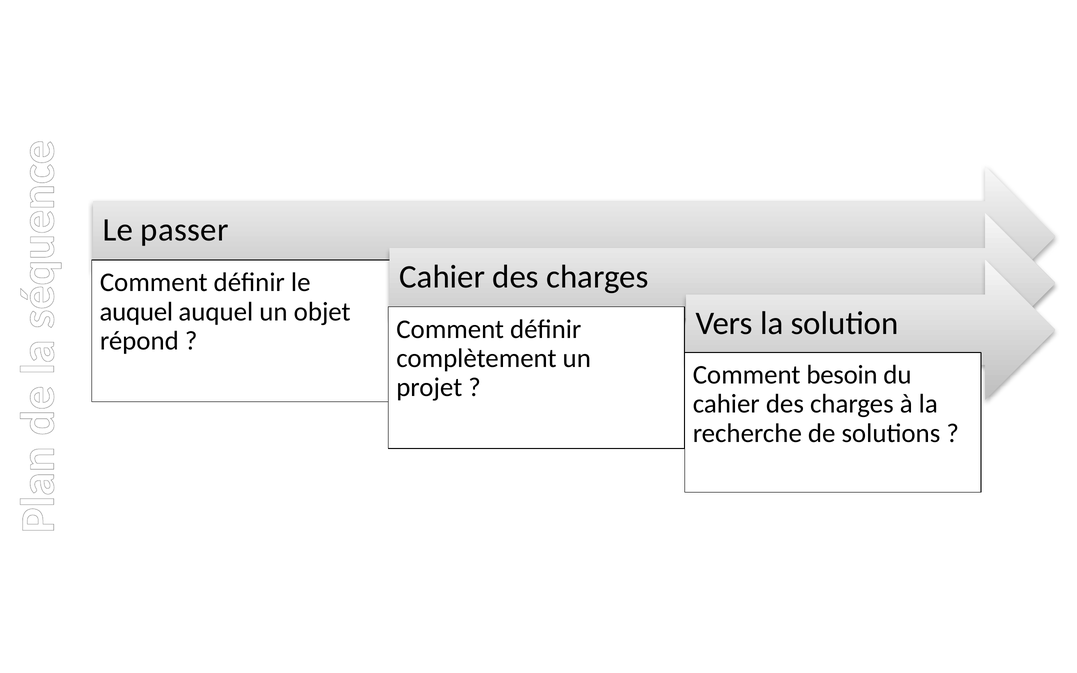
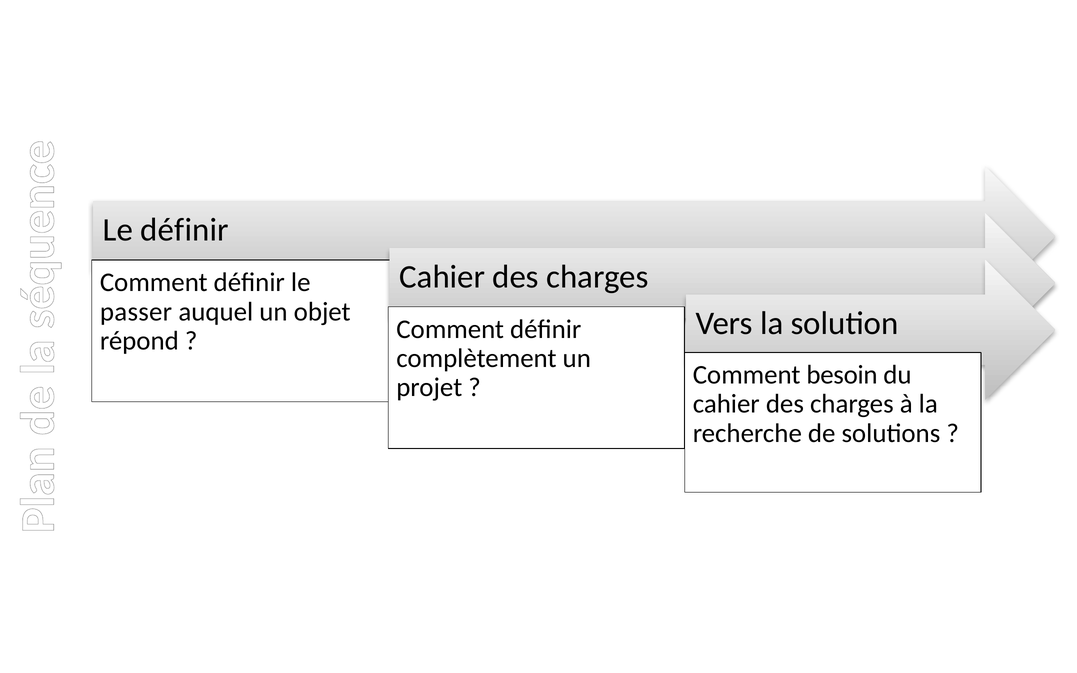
Le passer: passer -> définir (185, 230)
auquel: auquel -> passer (136, 312)
